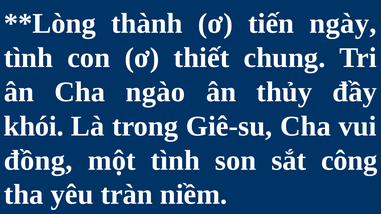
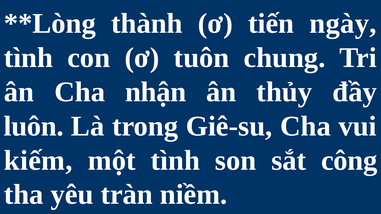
thiết: thiết -> tuôn (202, 58)
ngào: ngào -> nhận (156, 92)
khói: khói -> luôn (34, 126)
đồng: đồng -> kiếm (38, 161)
